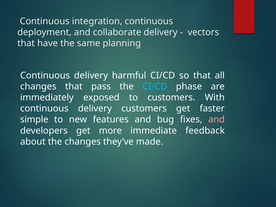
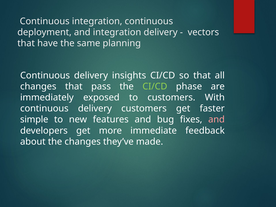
and collaborate: collaborate -> integration (117, 32)
harmful: harmful -> insights (129, 75)
CI/CD colour: light blue -> light green (155, 86)
